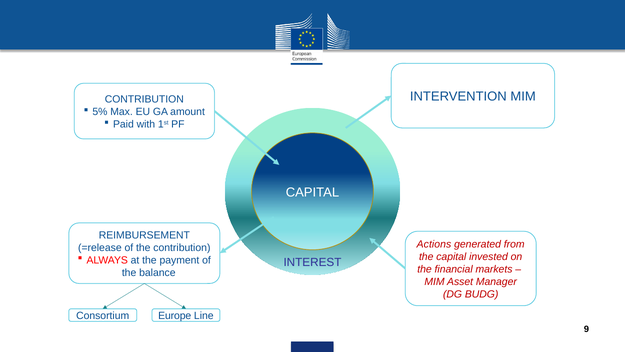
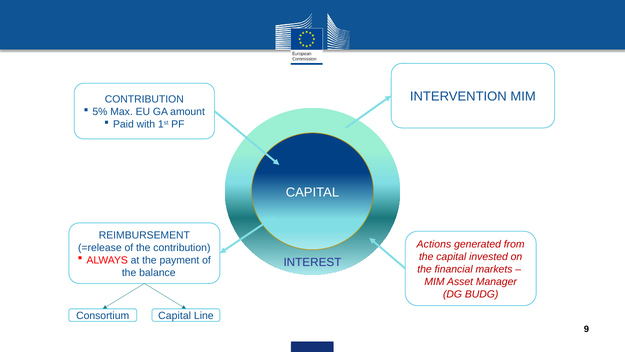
Consortium Europe: Europe -> Capital (175, 315)
